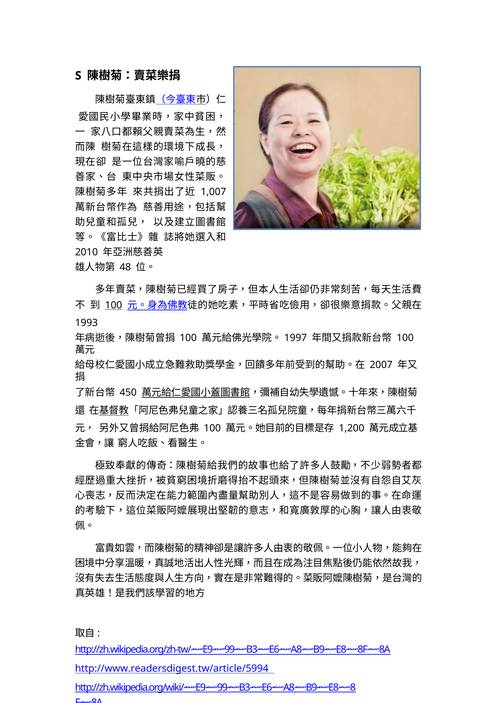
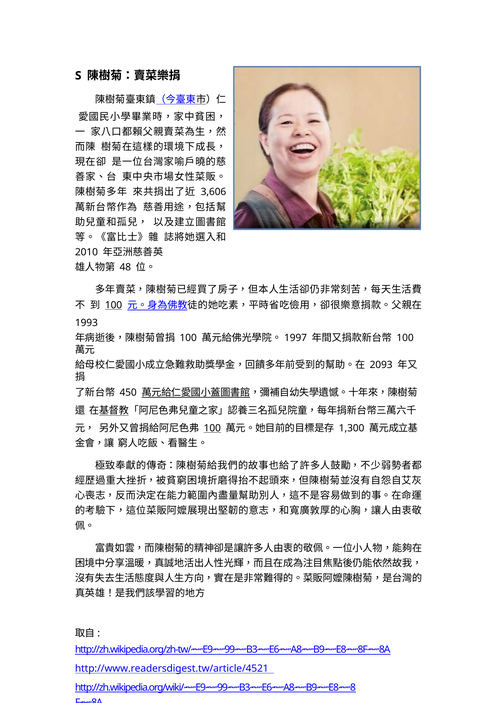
1,007: 1,007 -> 3,606 (213, 192)
2007: 2007 -> 2093 (381, 365)
100 underline: none -> present (212, 428)
1,200: 1,200 -> 1,300 (352, 428)
http://www.readersdigest.tw/article/5994: http://www.readersdigest.tw/article/5994 -> http://www.readersdigest.tw/article/4521 (172, 668)
